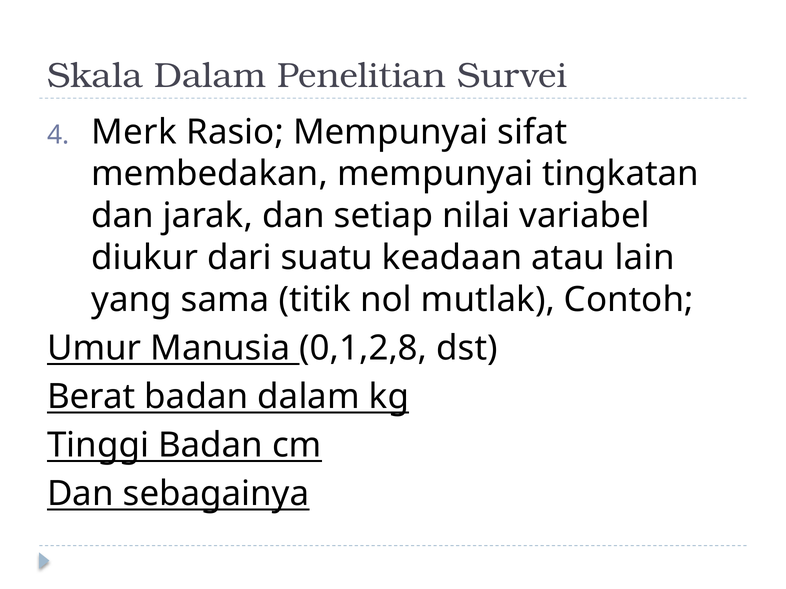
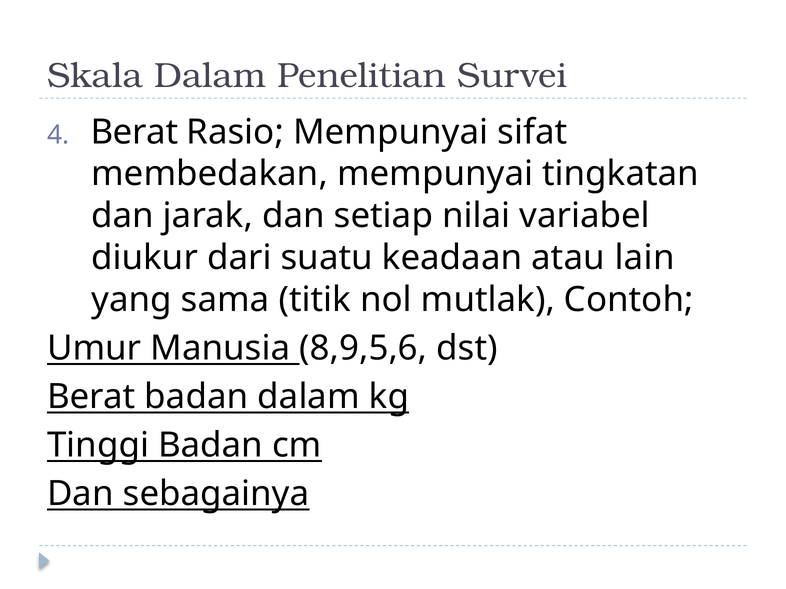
Merk: Merk -> Berat (134, 132)
0,1,2,8: 0,1,2,8 -> 8,9,5,6 (363, 348)
